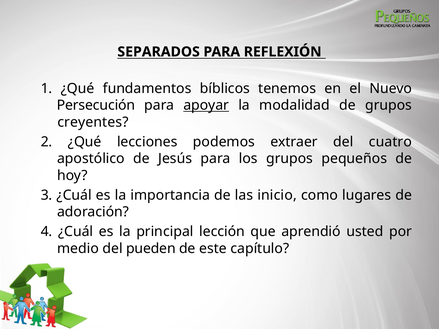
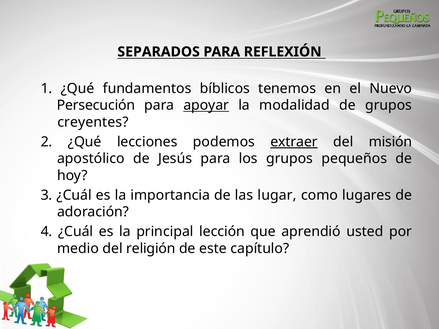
extraer underline: none -> present (294, 142)
cuatro: cuatro -> misión (391, 142)
inicio: inicio -> lugar (277, 195)
pueden: pueden -> religión (151, 249)
